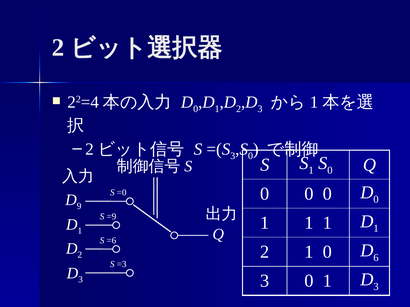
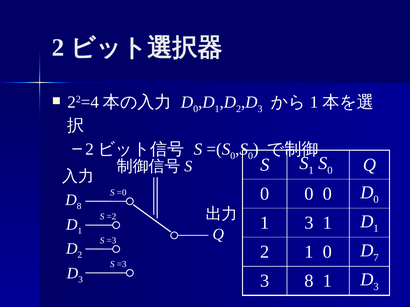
3: 3 -> 0 (233, 156)
9: 9 -> 8 (79, 206)
=9: =9 -> =2 (111, 217)
1: 1 -> 3 (309, 223)
=6: =6 -> =3 (111, 241)
6: 6 -> 7 (376, 258)
3 0: 0 -> 8 (309, 281)
